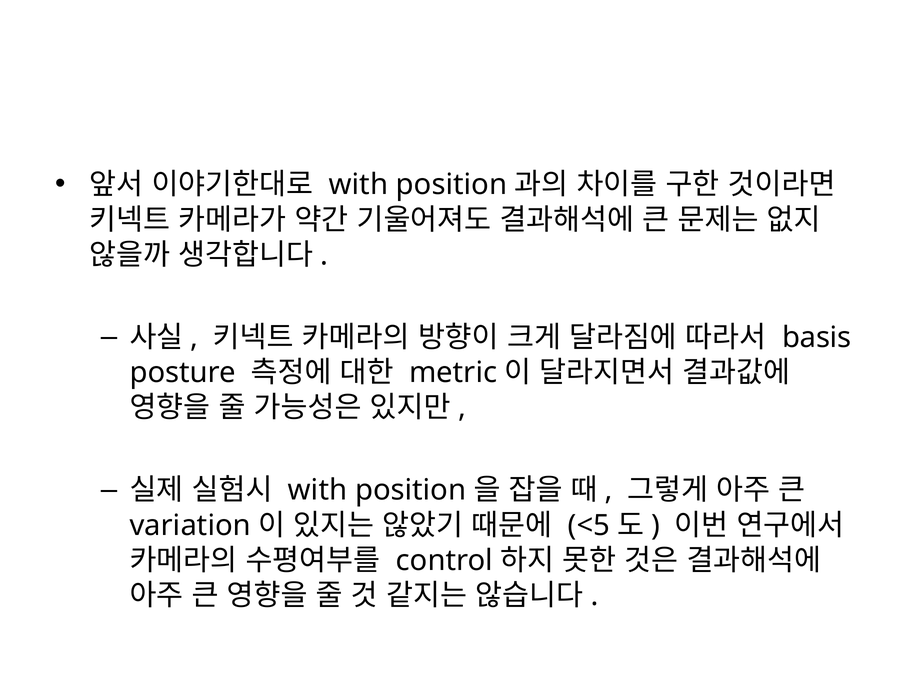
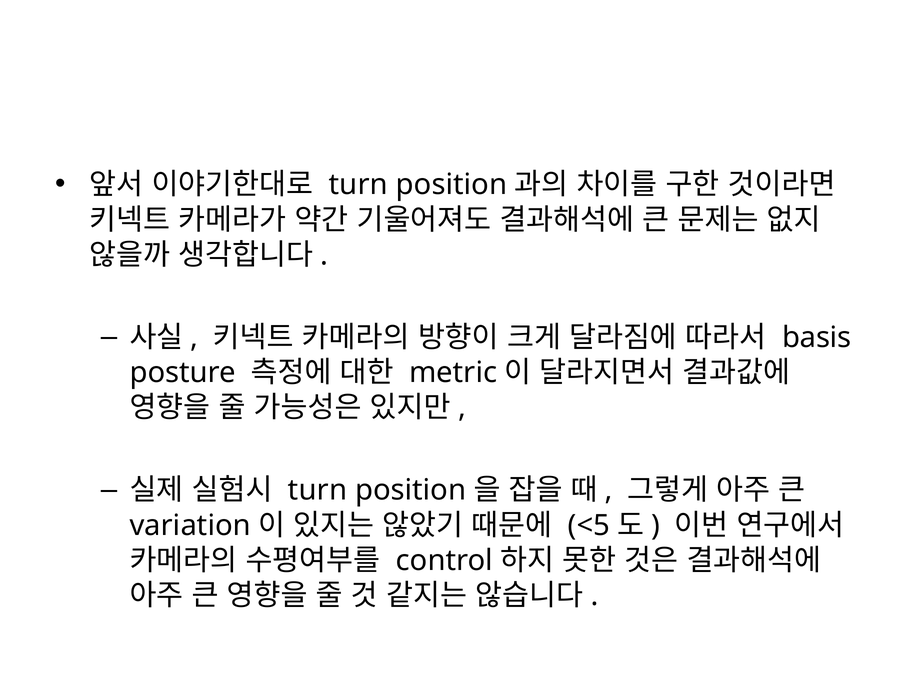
with: with -> turn (358, 185)
with: with -> turn (317, 490)
